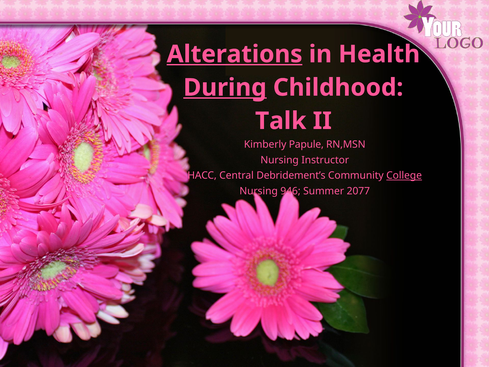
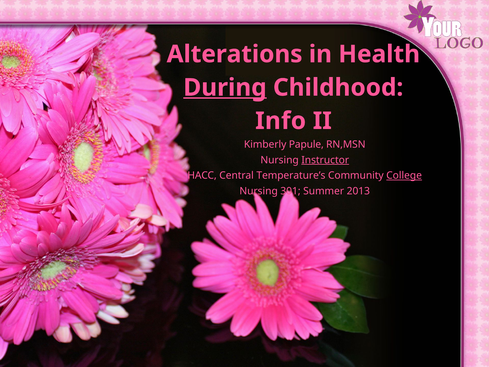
Alterations underline: present -> none (235, 54)
Talk: Talk -> Info (281, 121)
Instructor underline: none -> present (325, 160)
Debridement’s: Debridement’s -> Temperature’s (291, 175)
946: 946 -> 301 (290, 191)
2077: 2077 -> 2013 (358, 191)
